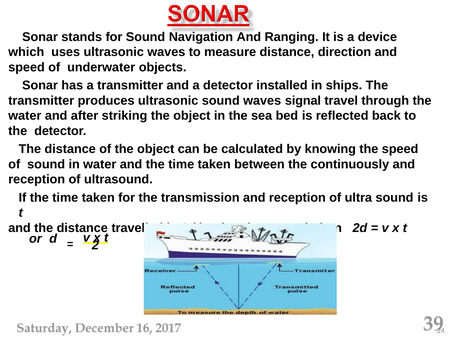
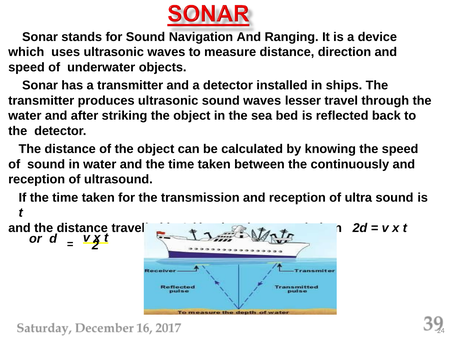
signal: signal -> lesser (303, 100)
